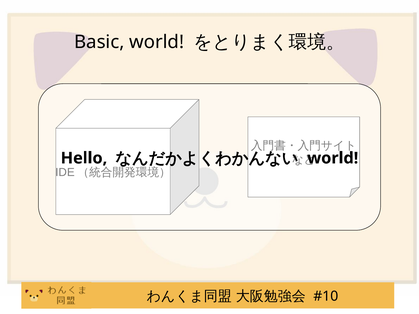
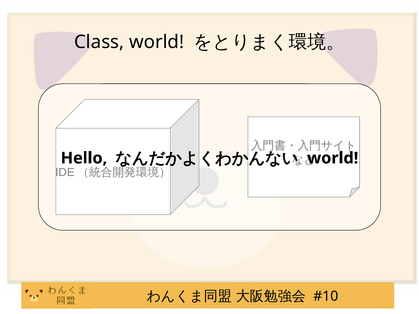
Basic: Basic -> Class (99, 42)
